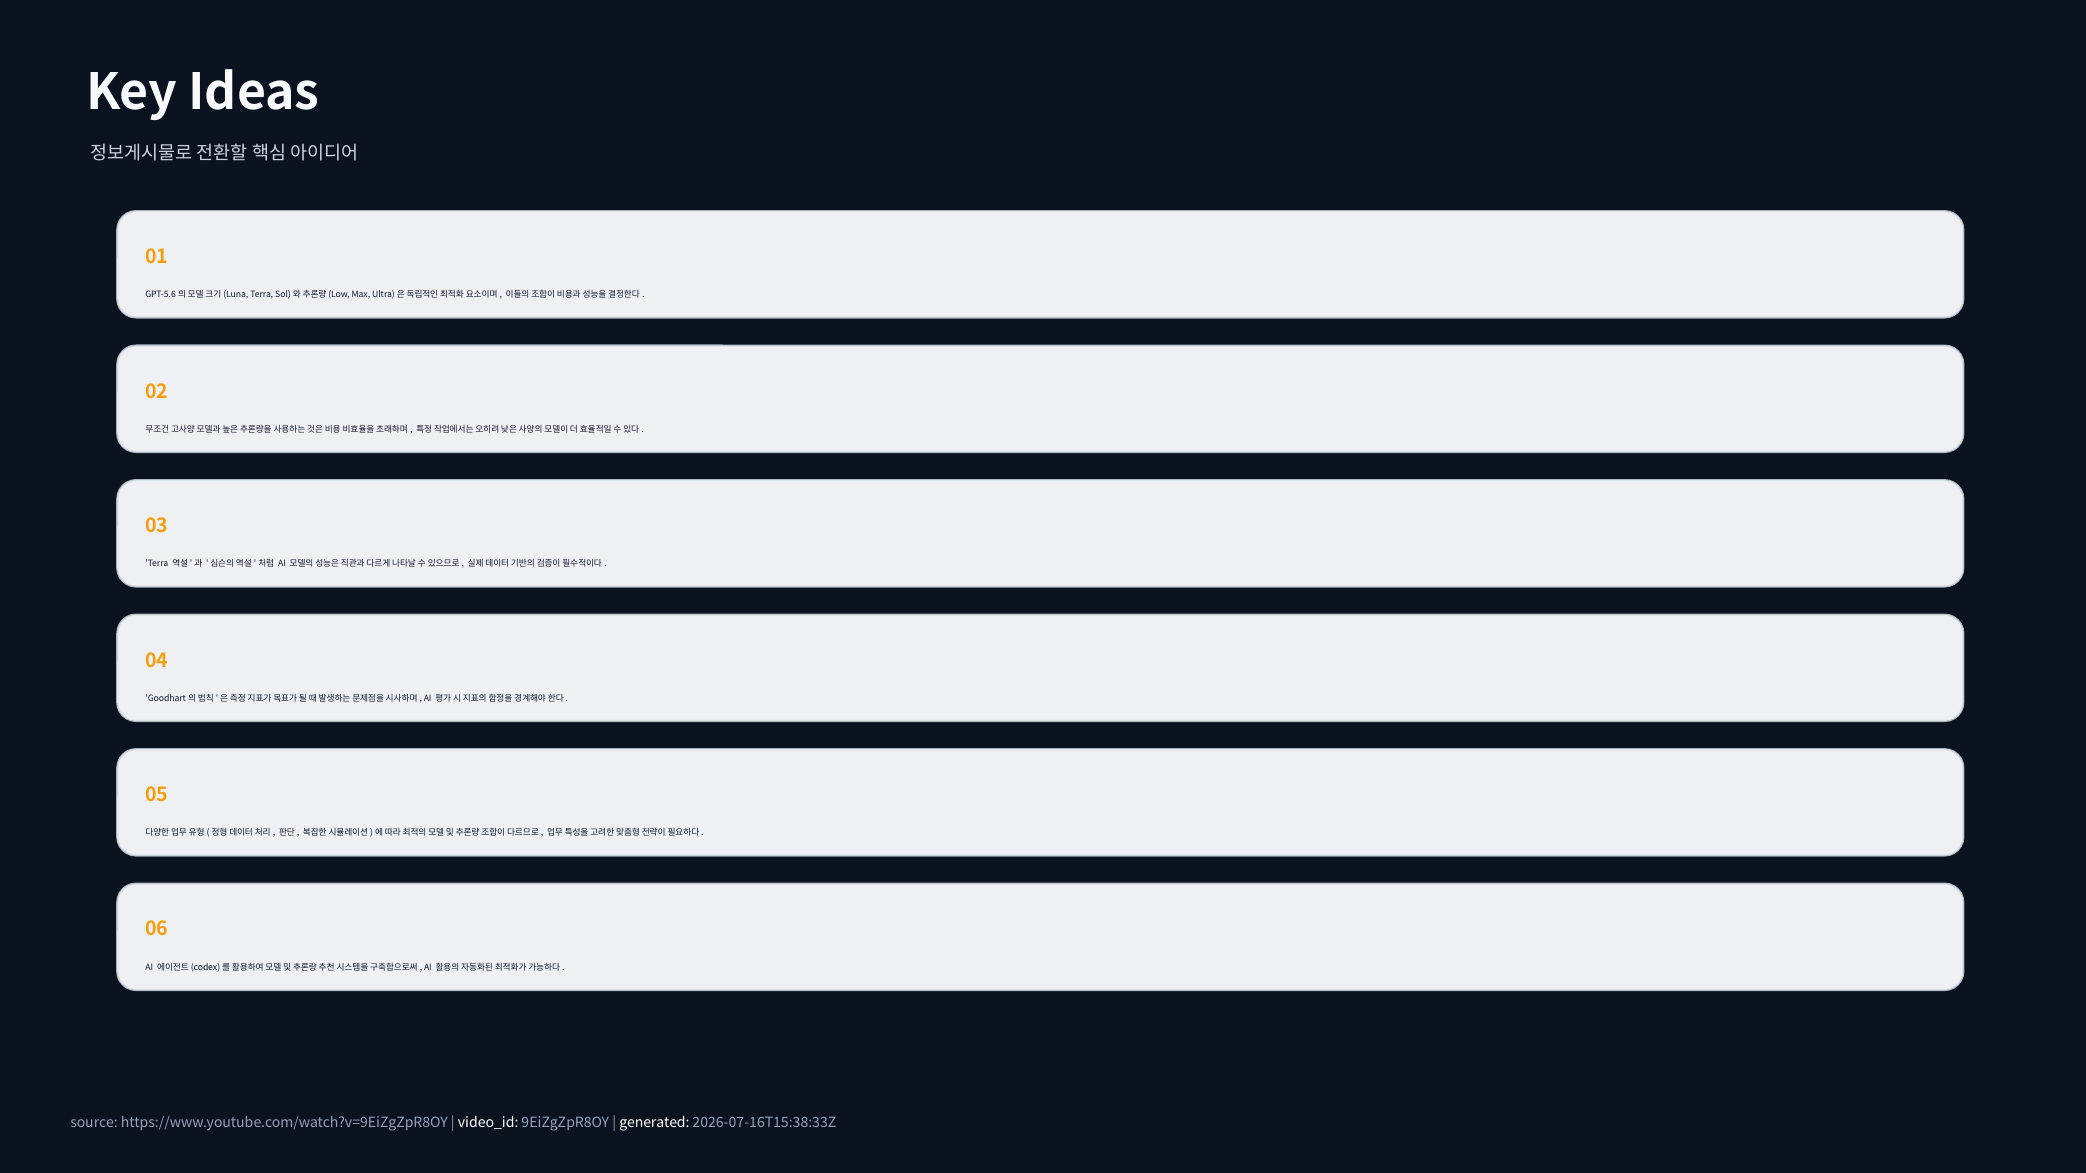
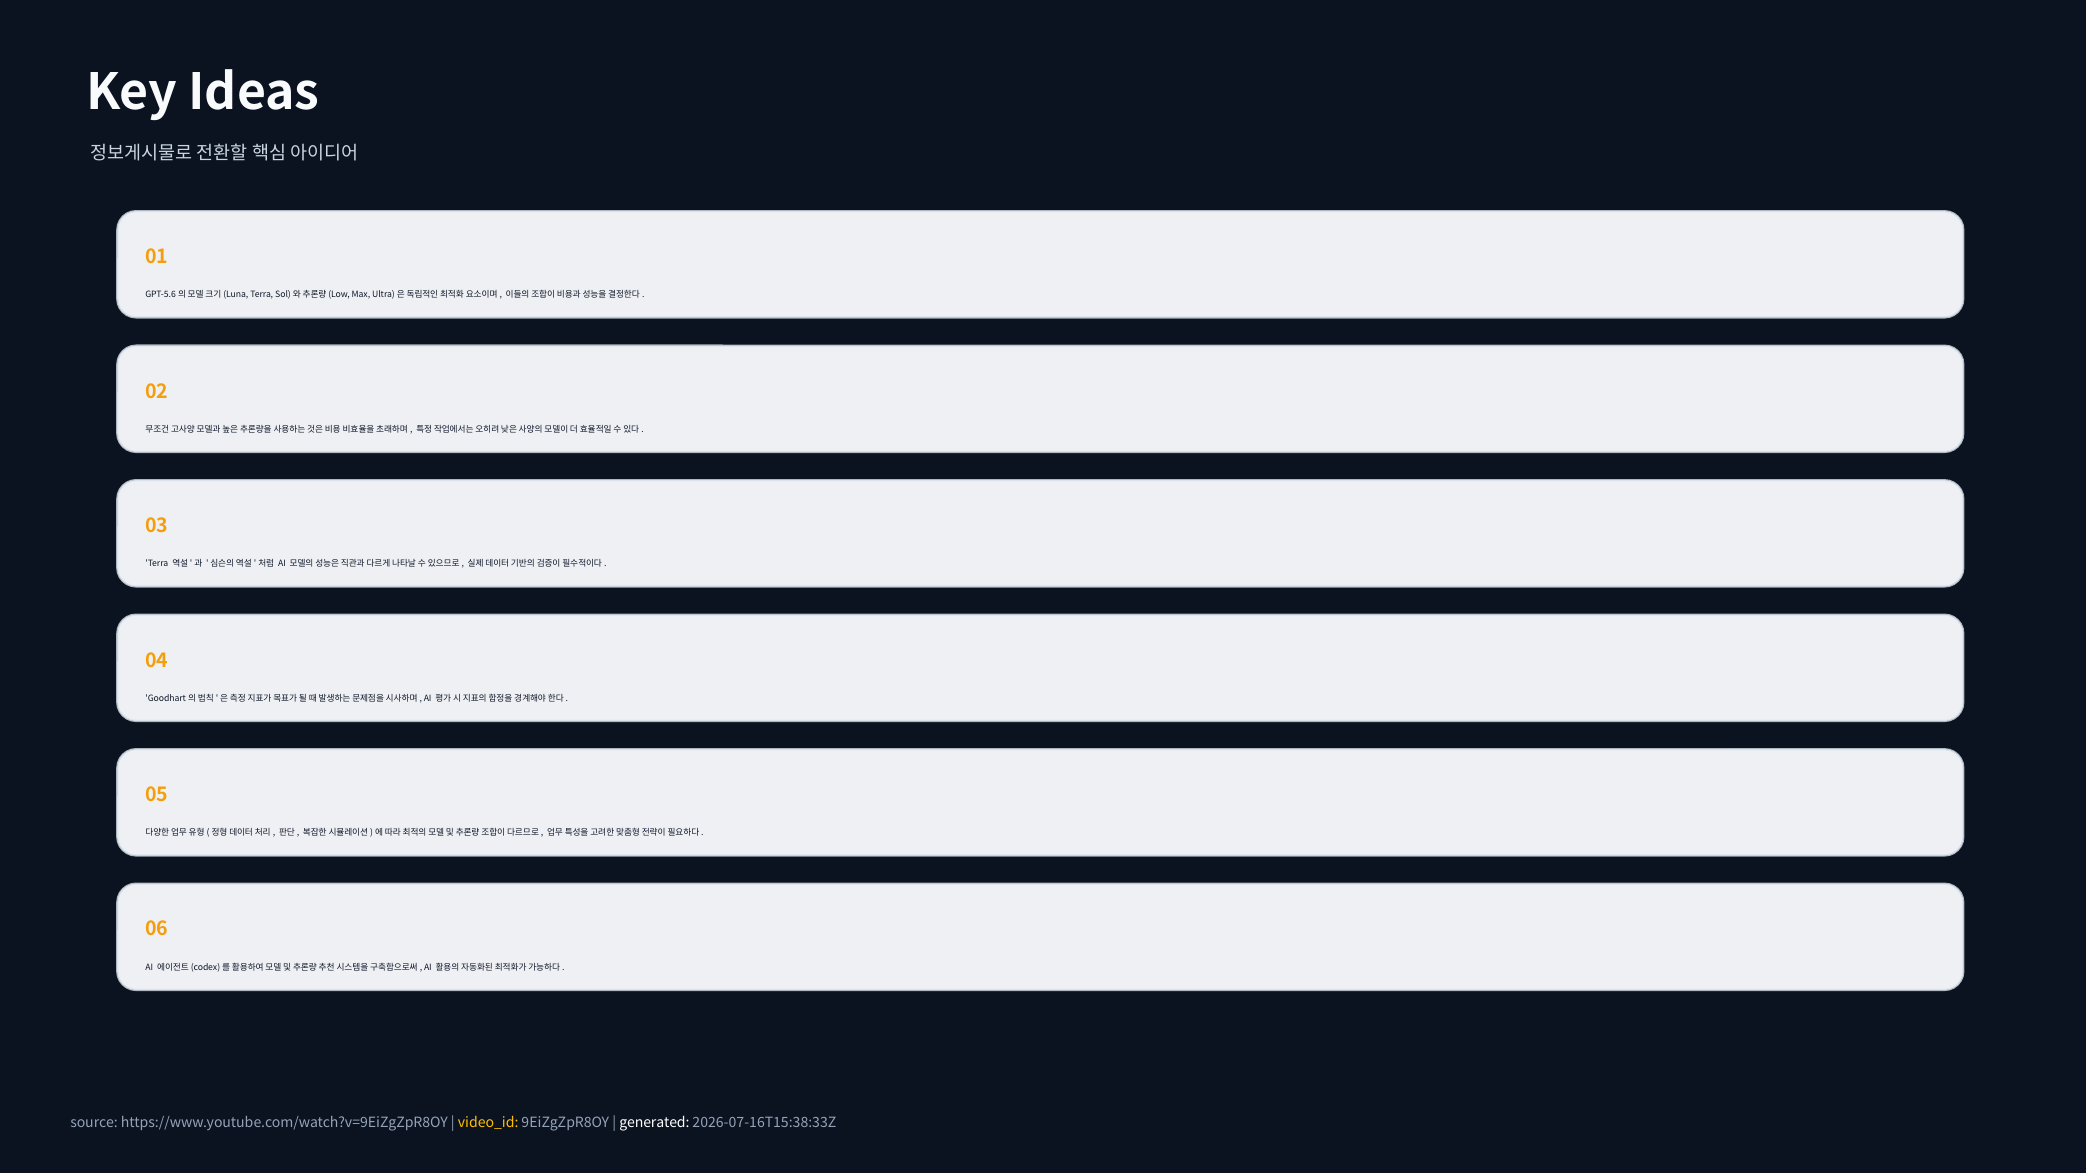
video_id colour: white -> yellow (488, 1123)
